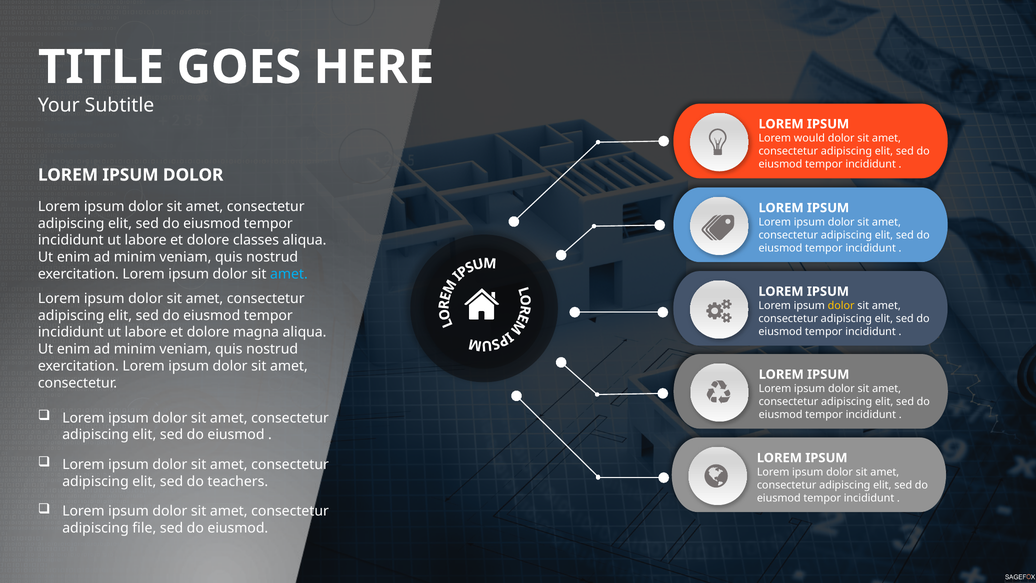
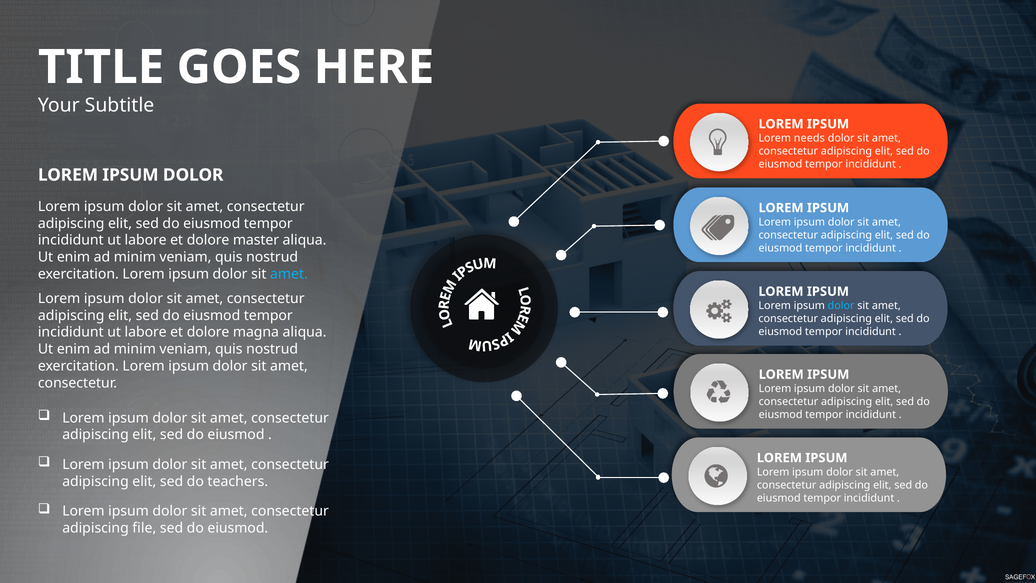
would: would -> needs (809, 138)
classes: classes -> master (256, 240)
dolor colour: yellow -> light blue (841, 305)
